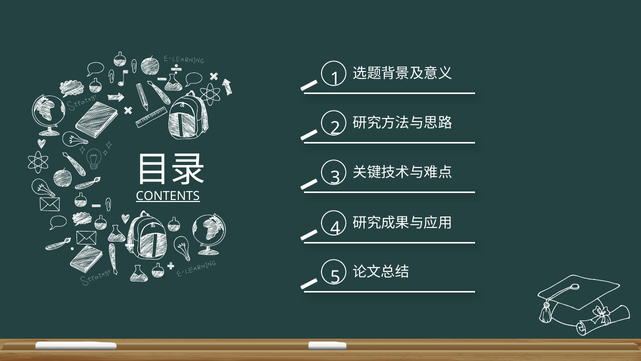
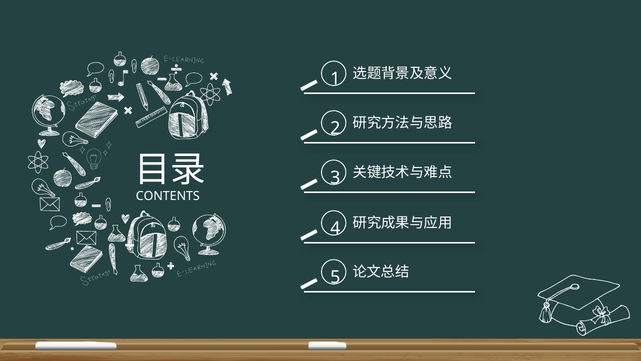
CONTENTS underline: present -> none (168, 196)
